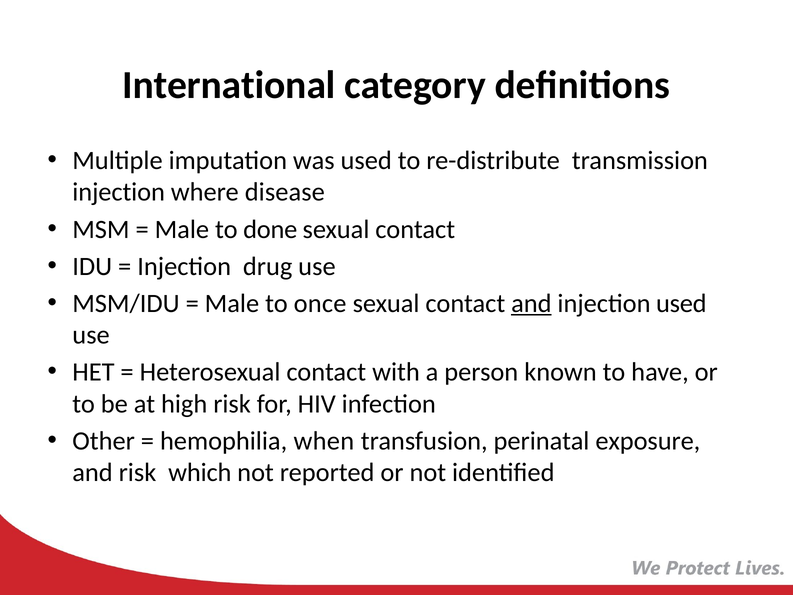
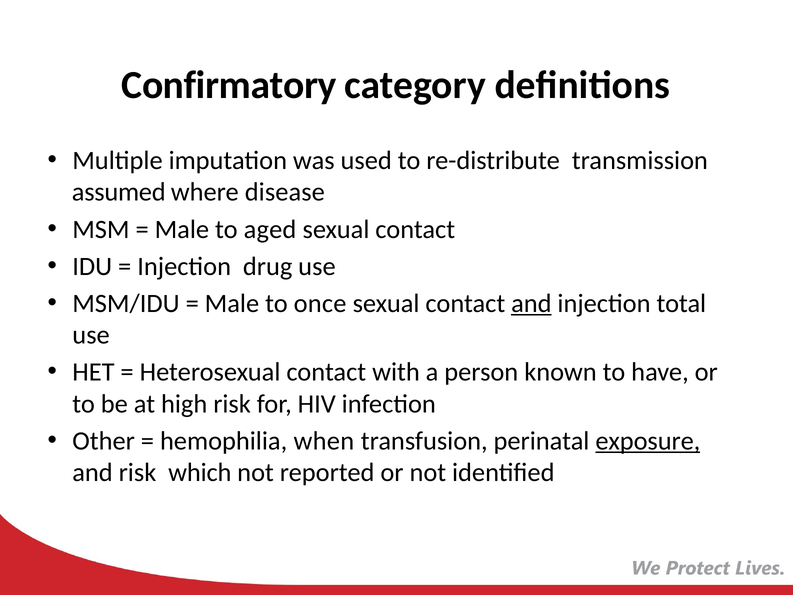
International: International -> Confirmatory (229, 85)
injection: injection -> assumed (119, 192)
done: done -> aged (270, 229)
injection used: used -> total (681, 303)
exposure underline: none -> present (648, 441)
